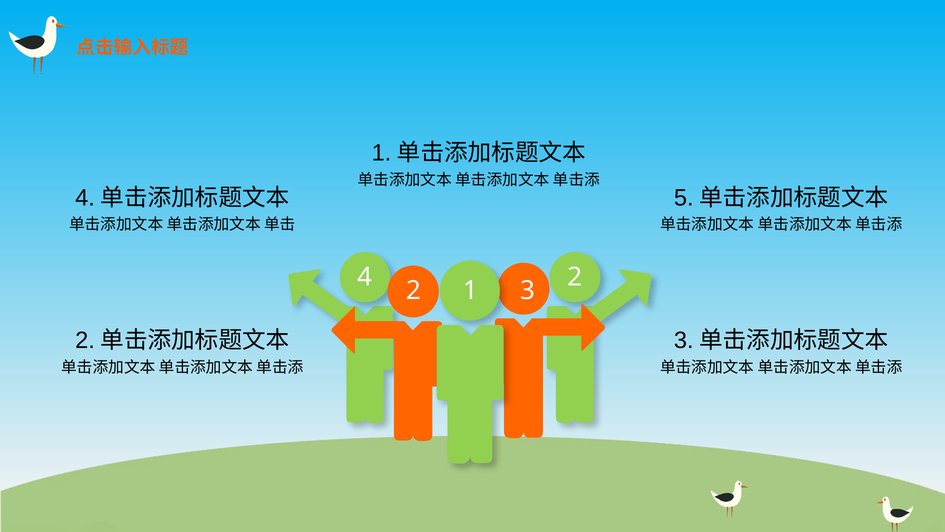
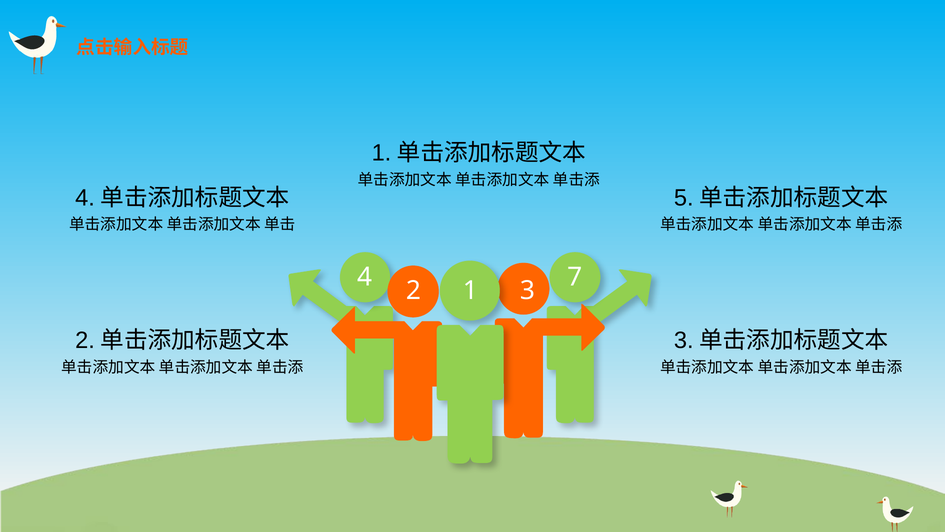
4 2: 2 -> 7 (575, 277)
